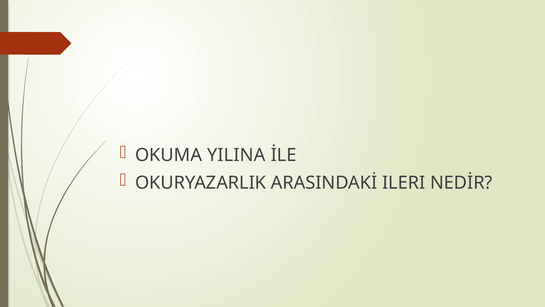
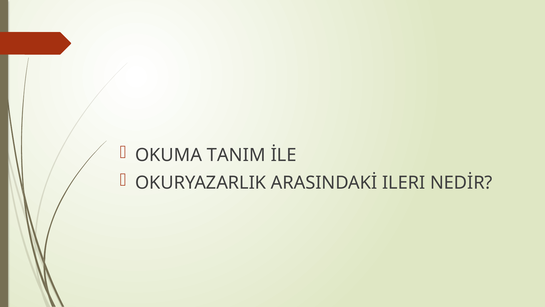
YILINA: YILINA -> TANIM (236, 155)
